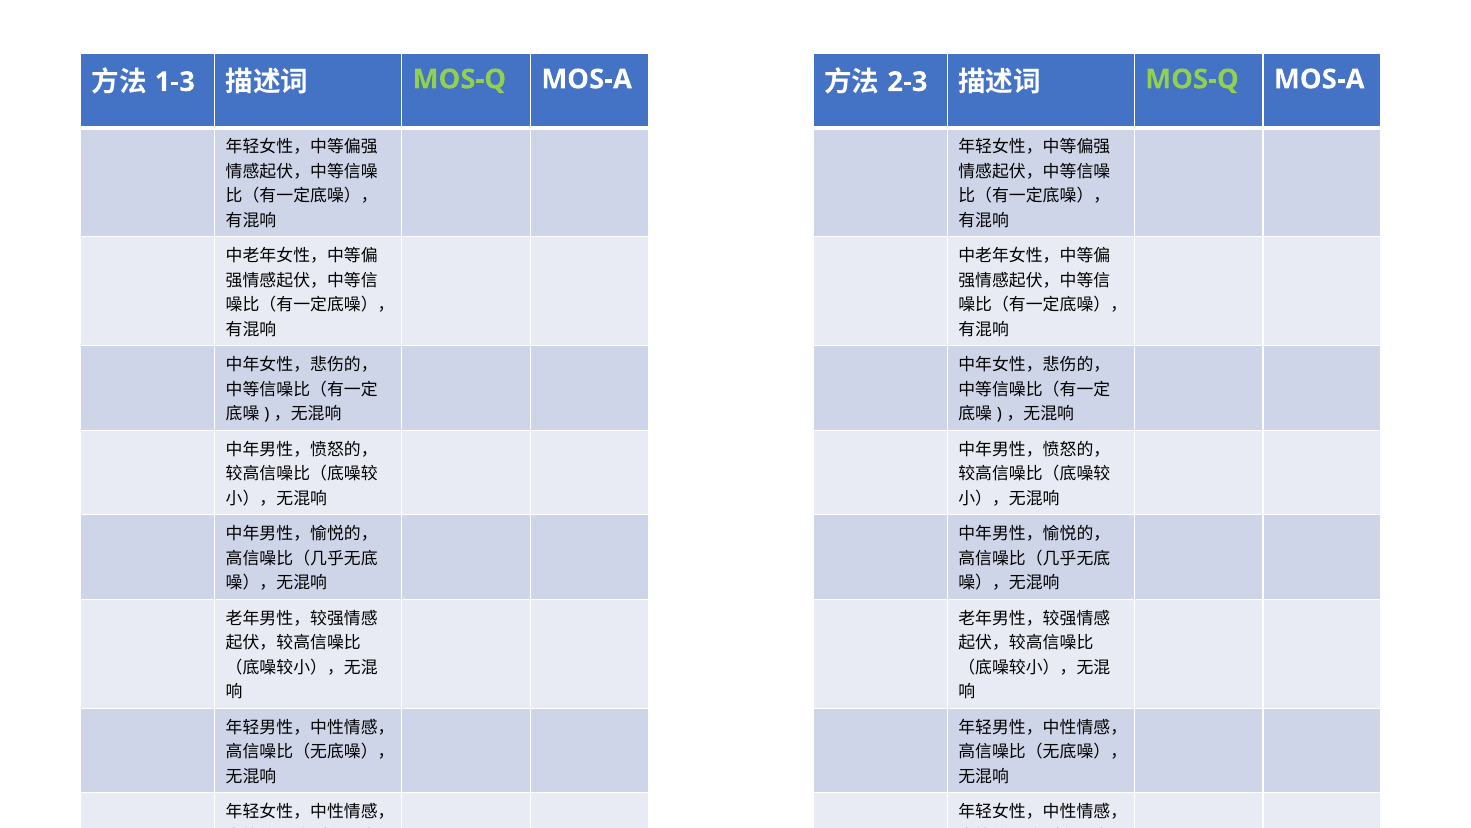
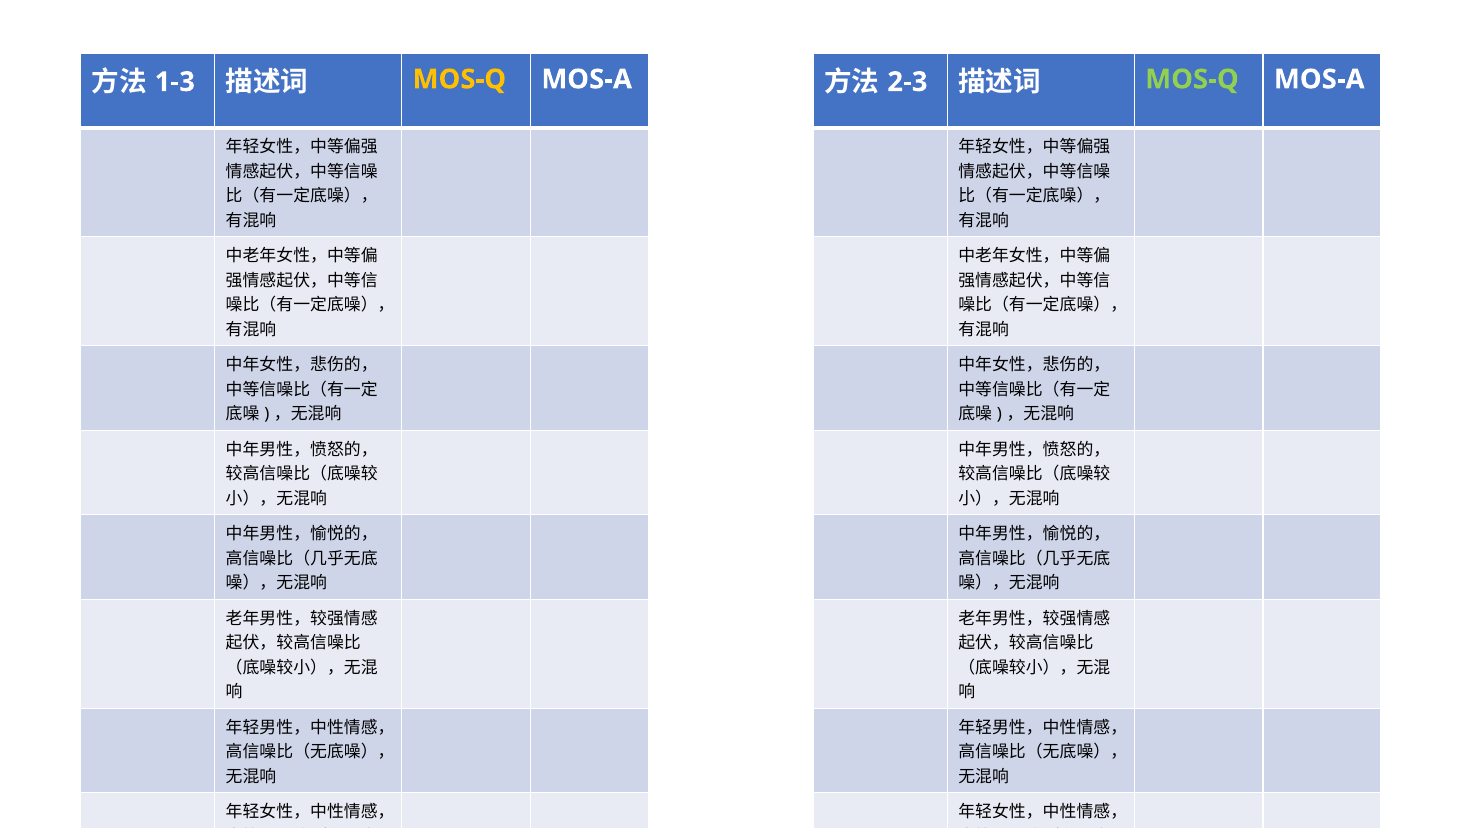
MOS-Q colour: light green -> yellow (459, 79)
